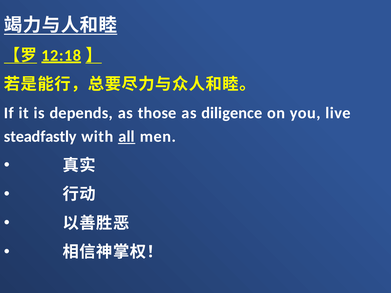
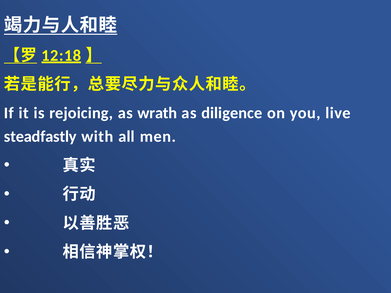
depends: depends -> rejoicing (81, 113)
those: those -> wrath (157, 113)
all underline: present -> none (127, 137)
